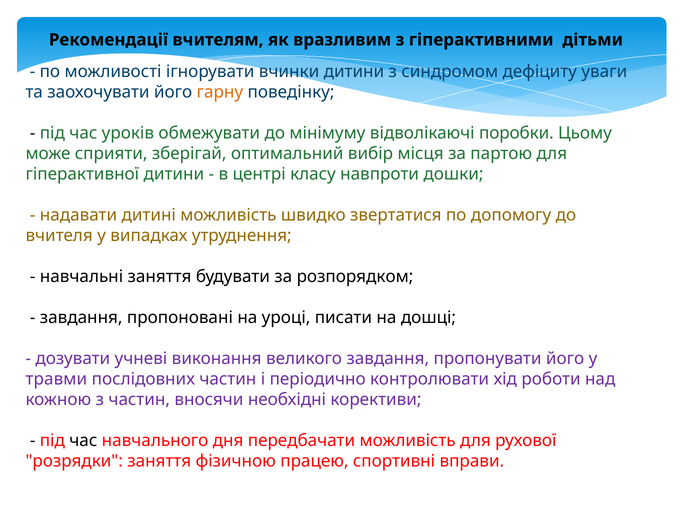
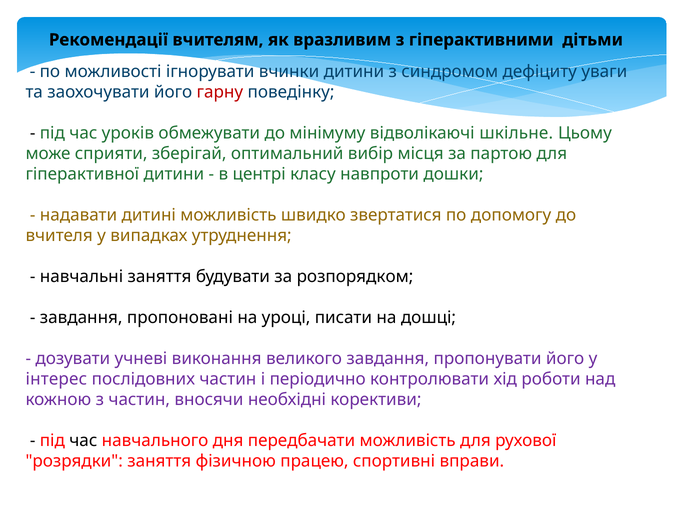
гарну colour: orange -> red (220, 92)
поробки: поробки -> шкільне (516, 133)
травми: травми -> інтерес (56, 379)
